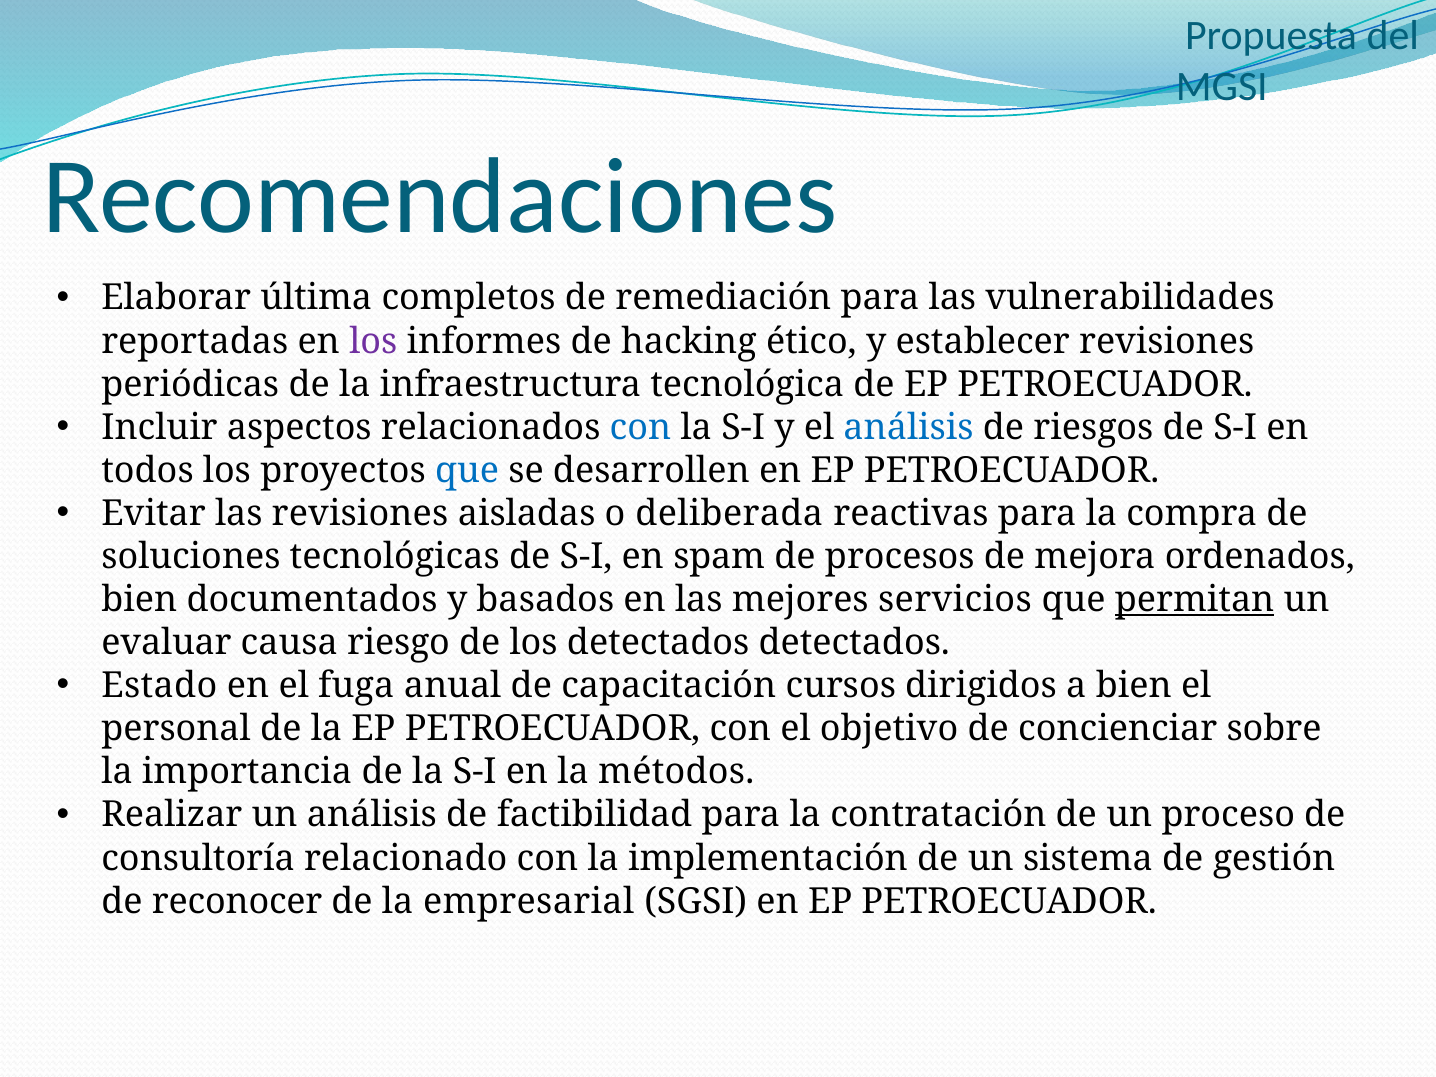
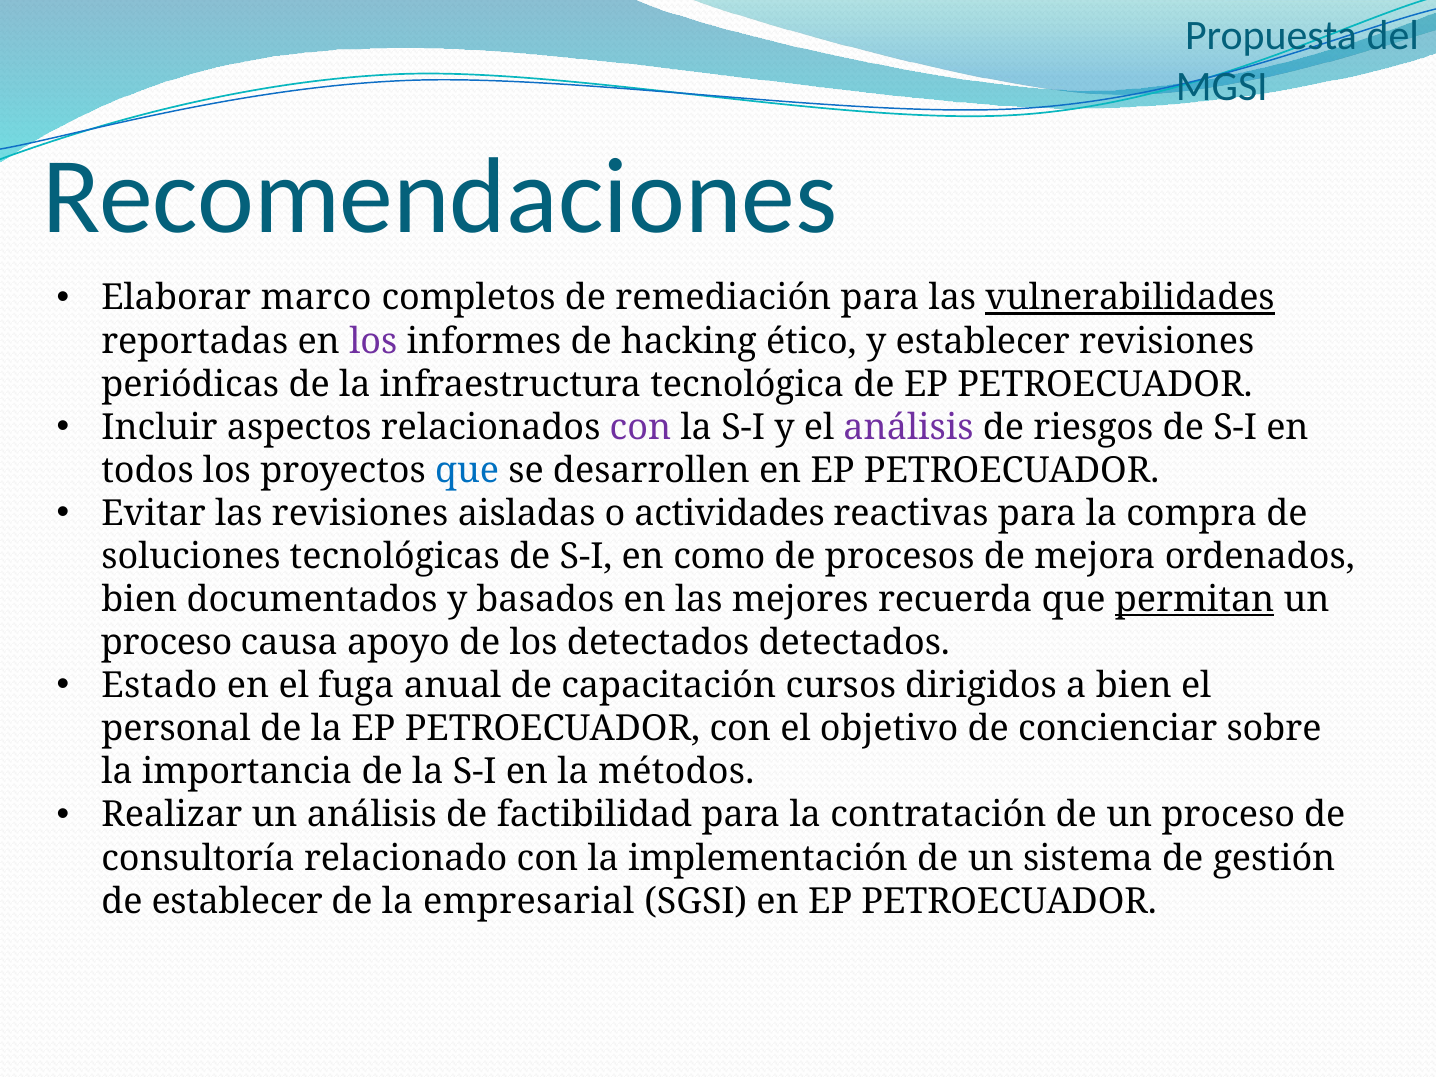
última: última -> marco (316, 298)
vulnerabilidades underline: none -> present (1130, 298)
con colour: blue -> purple (640, 427)
análisis colour: blue -> purple (909, 427)
deliberada: deliberada -> actividades (730, 514)
spam: spam -> como (719, 557)
servicios: servicios -> recuerda (955, 600)
evaluar: evaluar -> proceso (167, 643)
riesgo: riesgo -> apoyo (399, 643)
de reconocer: reconocer -> establecer (237, 901)
